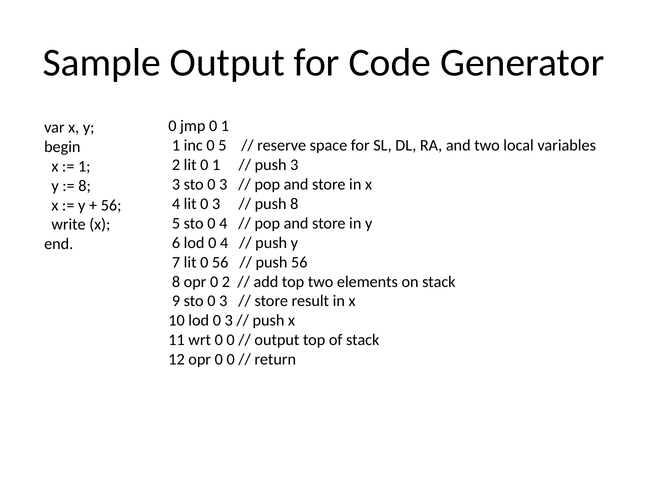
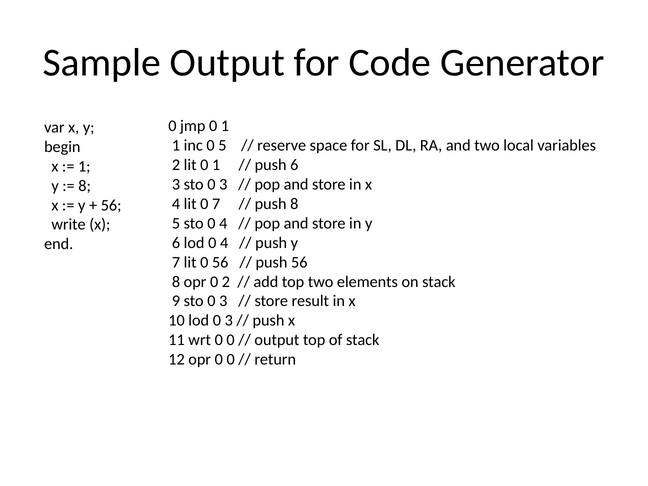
push 3: 3 -> 6 (294, 165)
lit 0 3: 3 -> 7 (216, 204)
